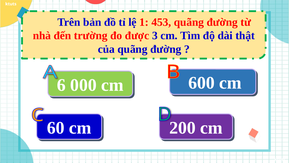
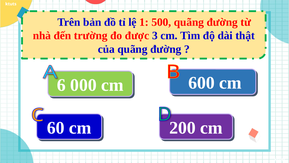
453: 453 -> 500 (161, 22)
